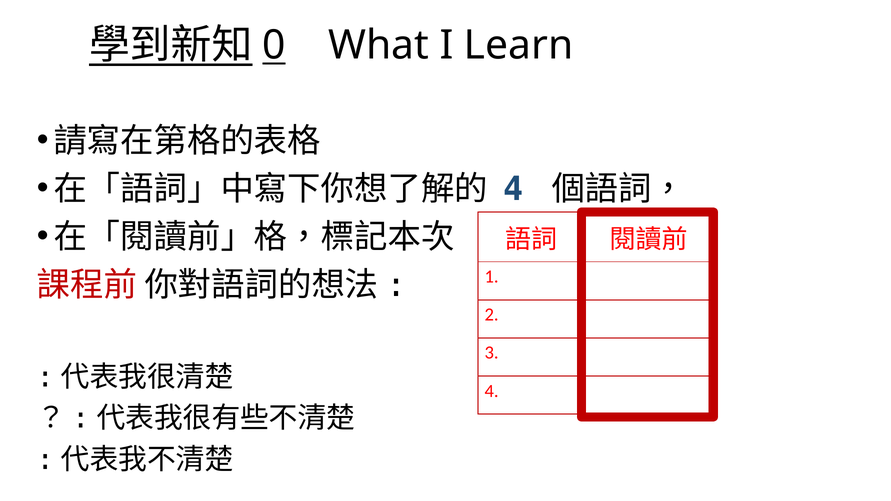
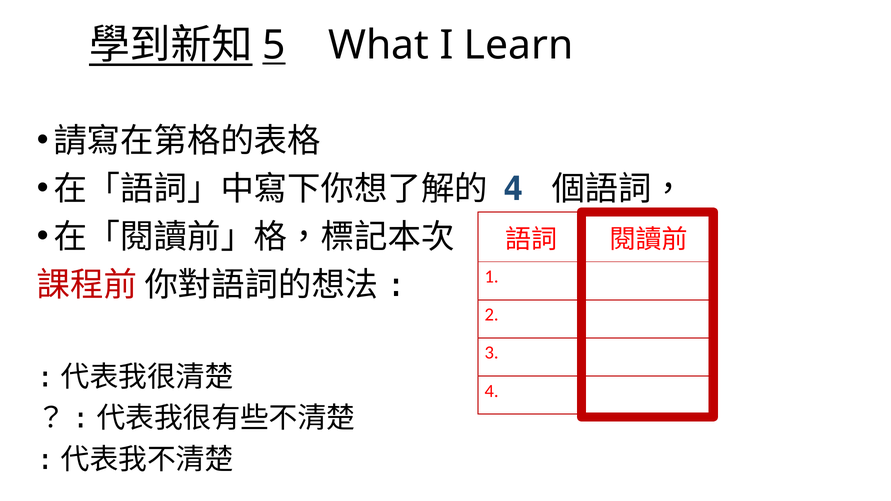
0: 0 -> 5 (274, 45)
